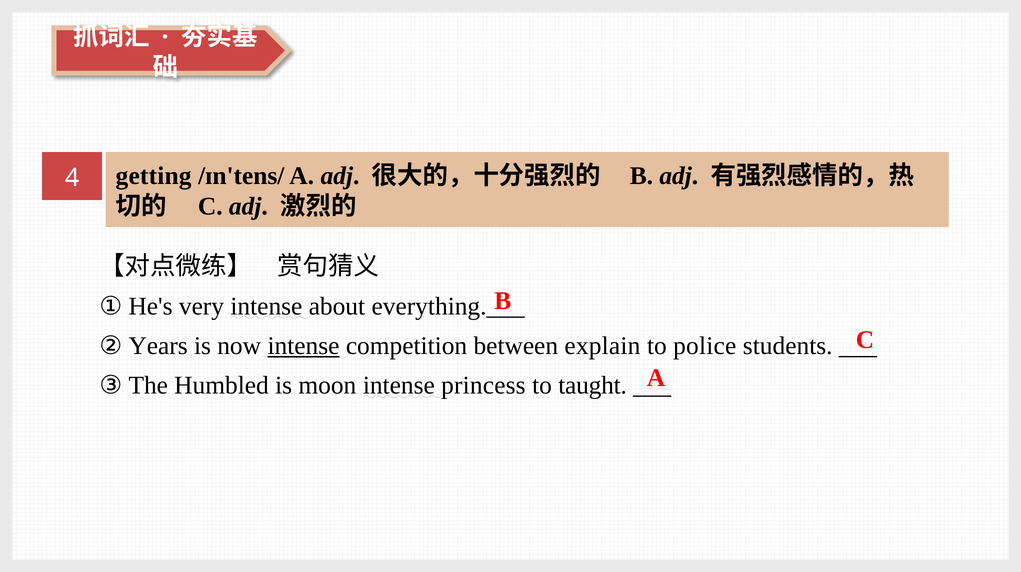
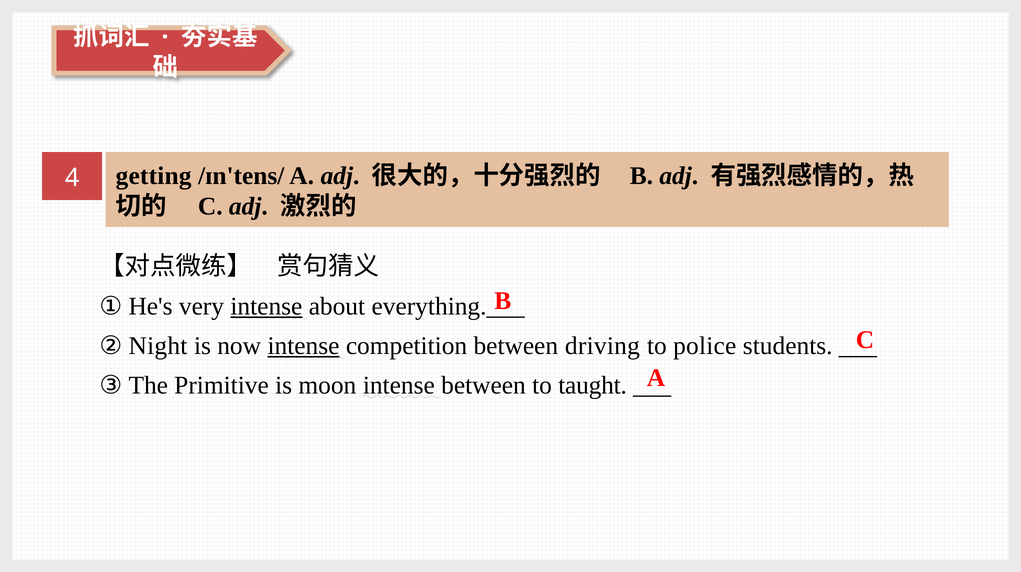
intense underline: none -> present (266, 306)
Years: Years -> Night (158, 346)
explain: explain -> driving (602, 346)
Humbled: Humbled -> Primitive (222, 385)
intense princess: princess -> between (484, 385)
